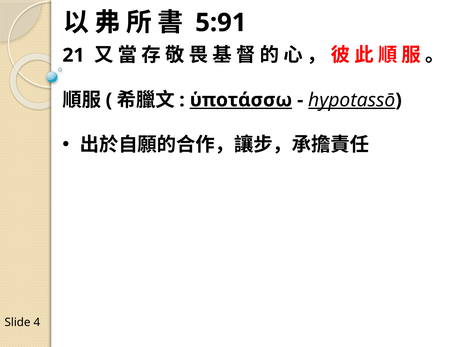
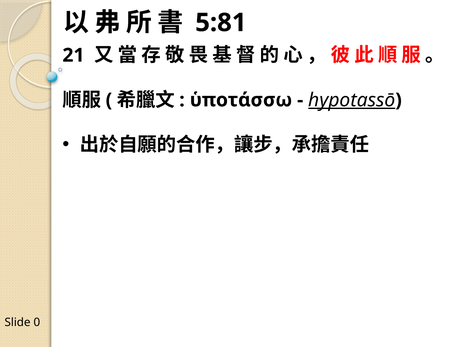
5:91: 5:91 -> 5:81 (221, 23)
ὑποτάσσω underline: present -> none (241, 100)
4: 4 -> 0 (37, 323)
